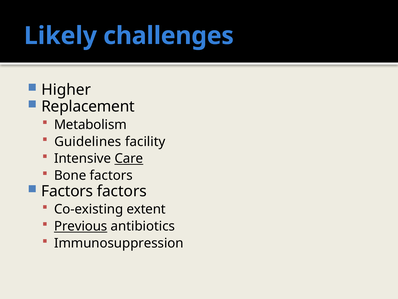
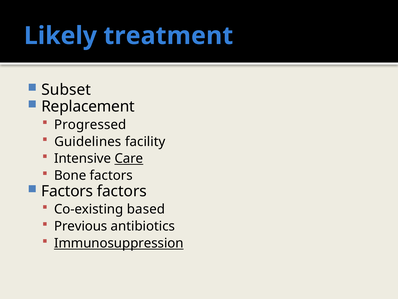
challenges: challenges -> treatment (168, 36)
Higher: Higher -> Subset (66, 90)
Metabolism: Metabolism -> Progressed (90, 124)
extent: extent -> based (146, 209)
Previous underline: present -> none (81, 226)
Immunosuppression underline: none -> present (119, 243)
